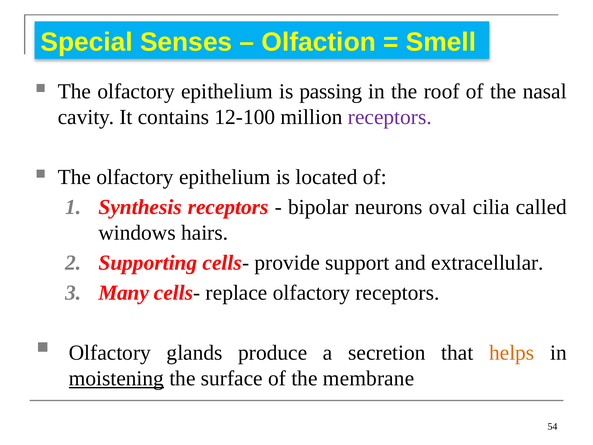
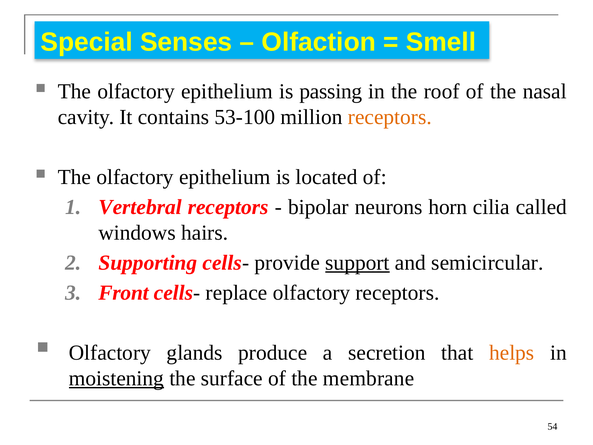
12-100: 12-100 -> 53-100 (245, 117)
receptors colour: purple -> orange (390, 117)
Synthesis: Synthesis -> Vertebral (140, 207)
oval: oval -> horn (448, 207)
support underline: none -> present (357, 263)
extracellular: extracellular -> semicircular (487, 263)
Many: Many -> Front (124, 293)
